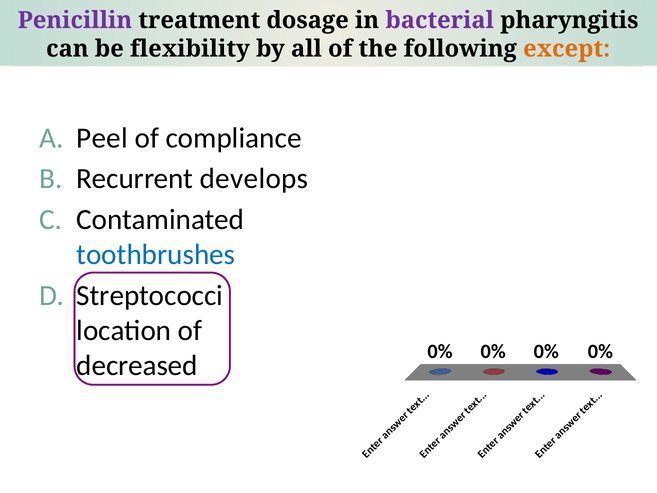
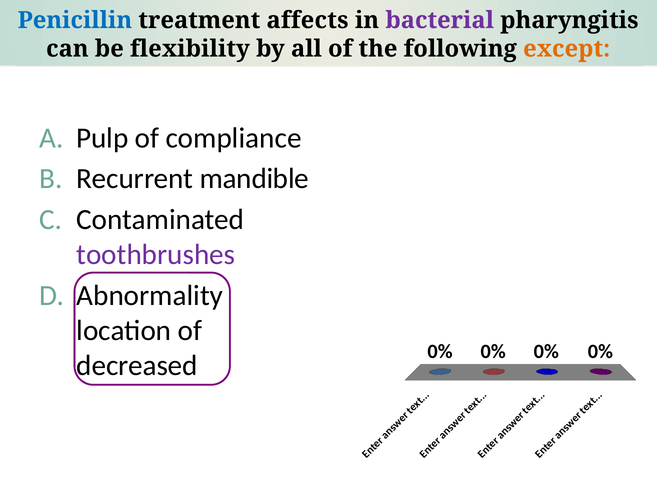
Penicillin colour: purple -> blue (75, 20)
dosage: dosage -> affects (307, 20)
Peel: Peel -> Pulp (102, 138)
develops: develops -> mandible (254, 179)
toothbrushes colour: blue -> purple (156, 255)
Streptococci: Streptococci -> Abnormality (150, 296)
